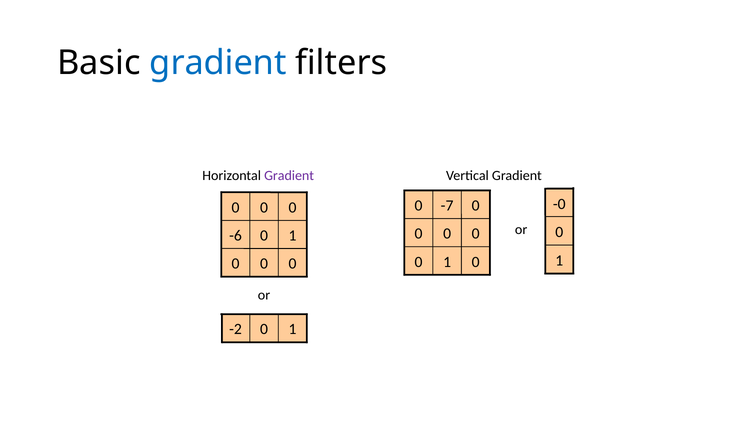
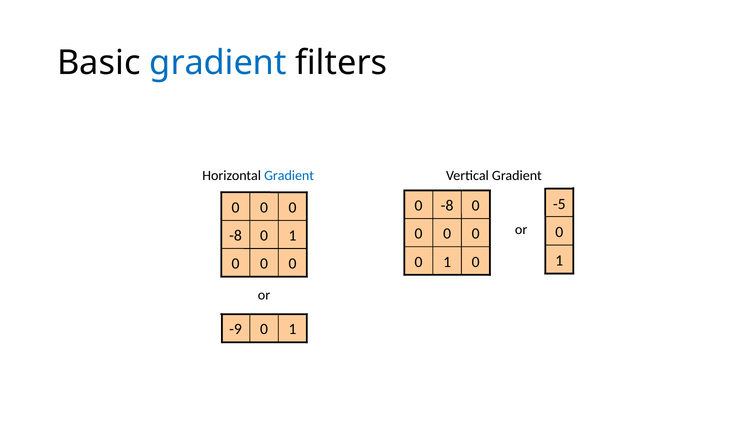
Gradient colour: purple -> blue (289, 176)
-0: -0 -> -5 (559, 204)
-7: -7 -> -8 (447, 206)
-6: -6 -> -8 (236, 235)
-2: -2 -> -9 (236, 329)
